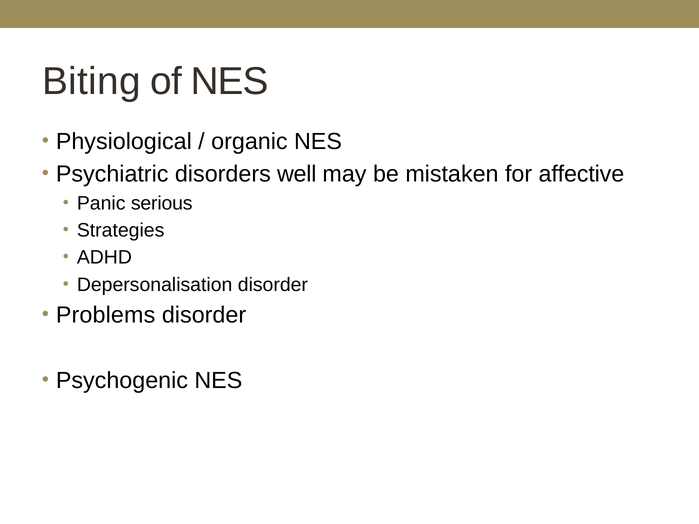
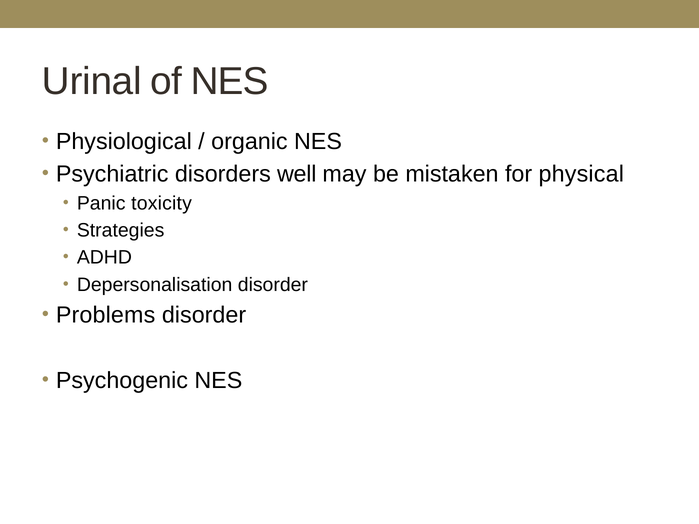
Biting: Biting -> Urinal (92, 81)
affective: affective -> physical (581, 174)
serious: serious -> toxicity (162, 203)
